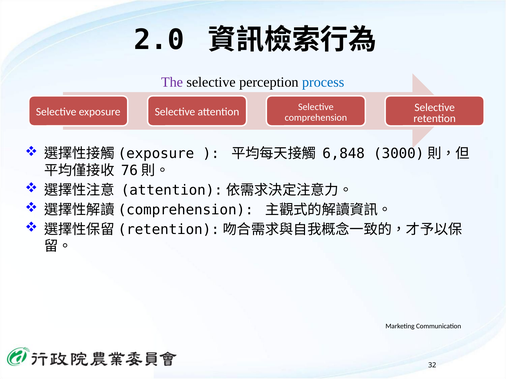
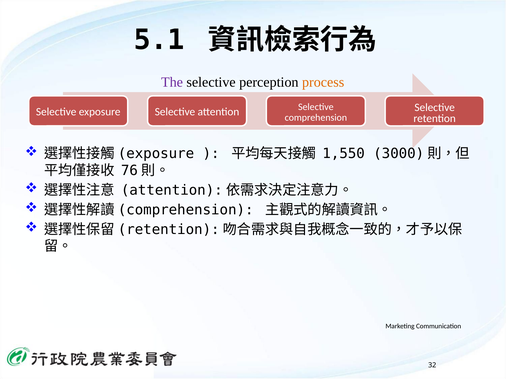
2.0: 2.0 -> 5.1 (159, 40)
process colour: blue -> orange (323, 82)
6,848: 6,848 -> 1,550 (344, 154)
